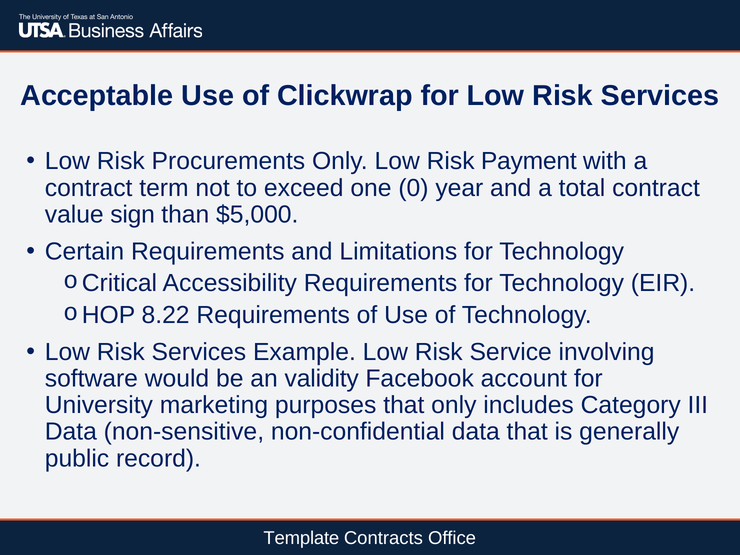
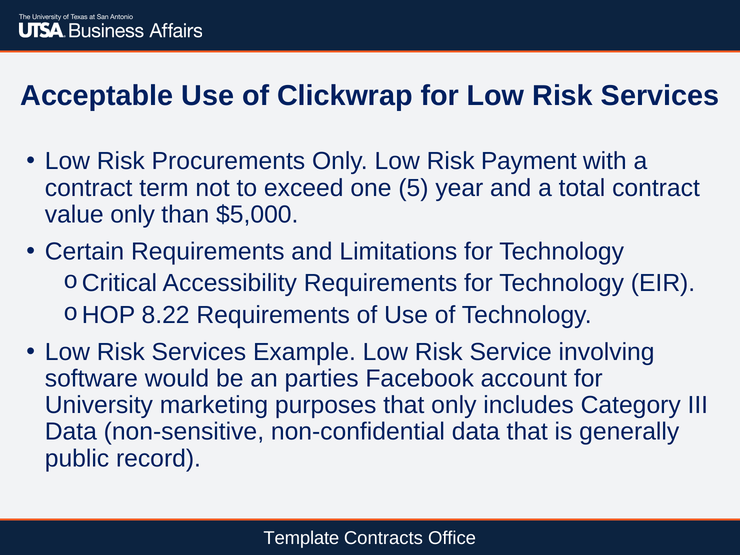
0: 0 -> 5 (413, 188)
value sign: sign -> only (133, 215)
validity: validity -> parties (322, 379)
